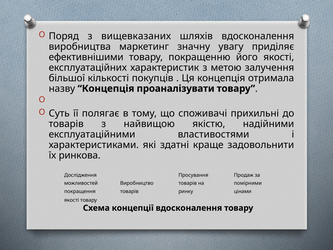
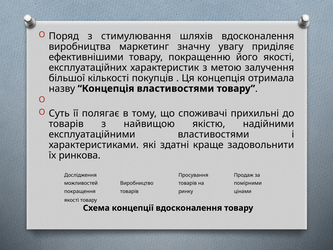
вищевказаних: вищевказаних -> стимулювання (136, 36)
Концепція проаналізувати: проаналізувати -> властивостями (175, 88)
